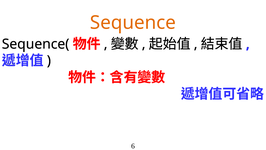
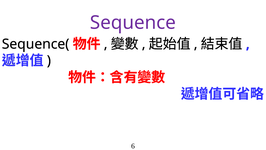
Sequence colour: orange -> purple (133, 23)
